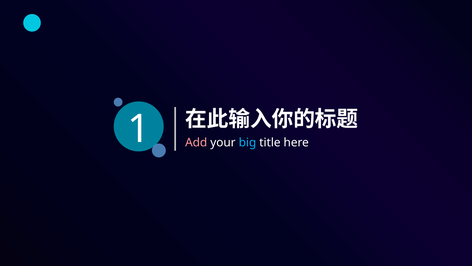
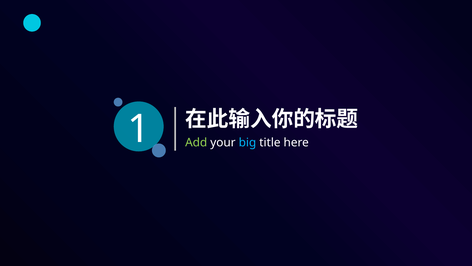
Add colour: pink -> light green (196, 142)
